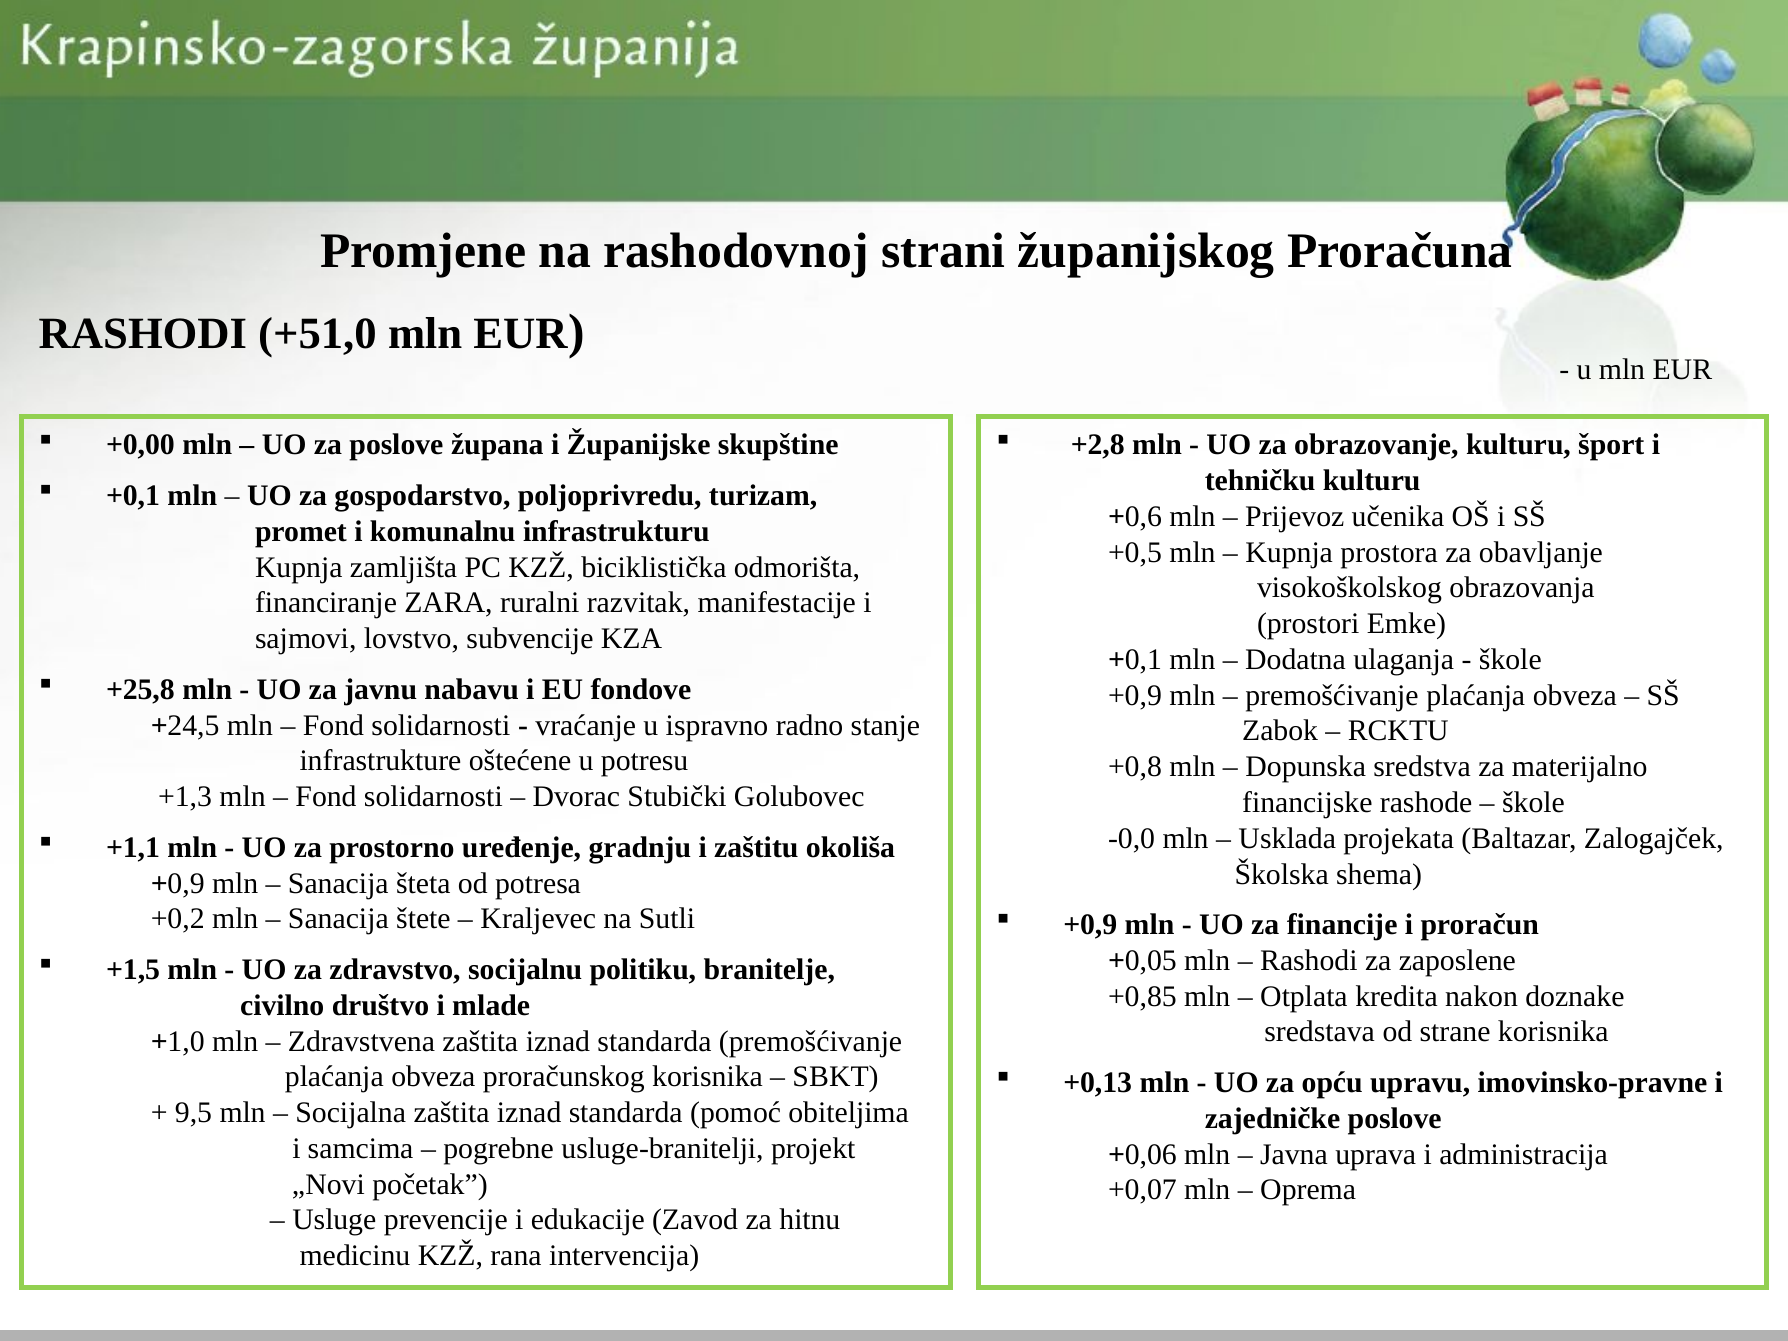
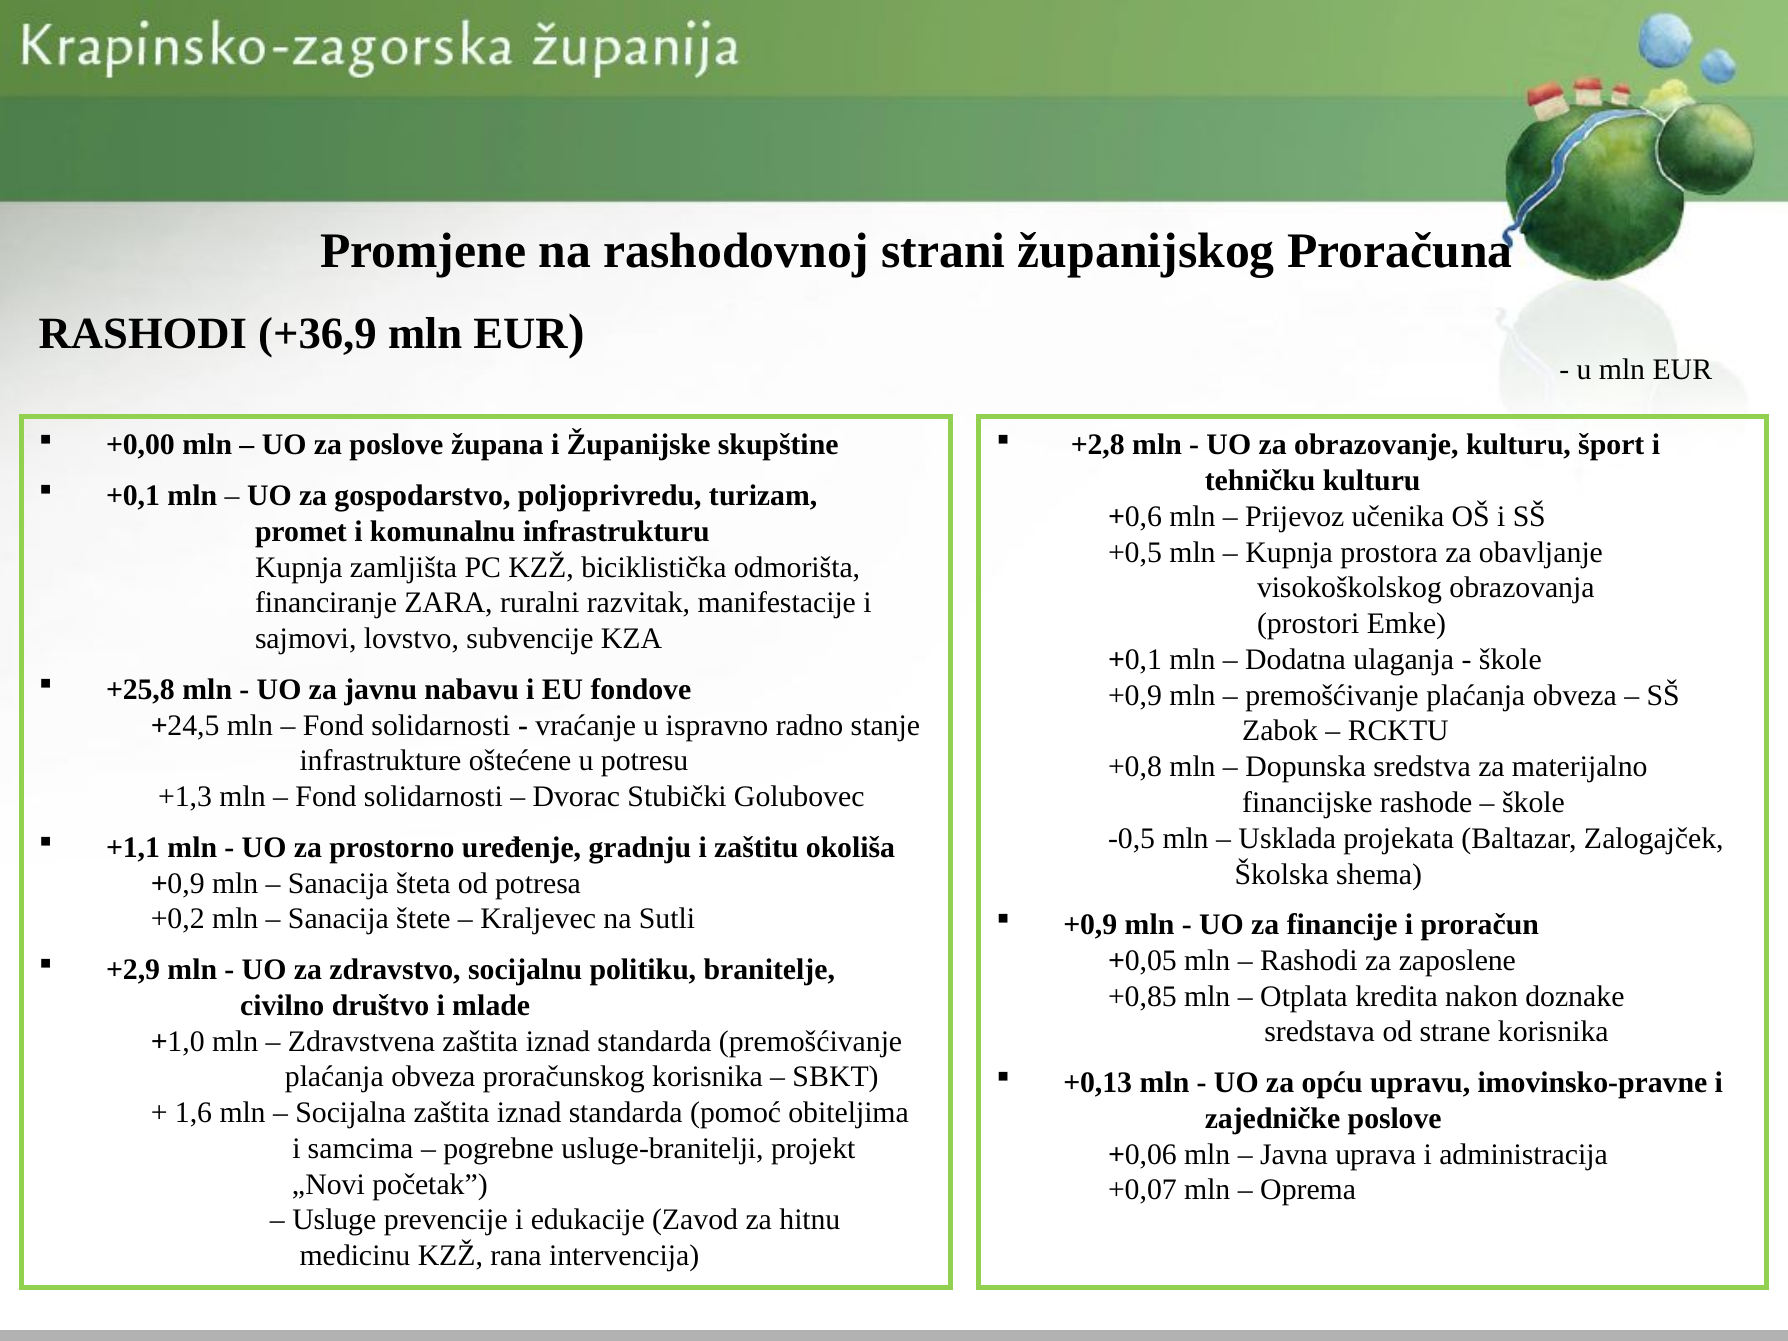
+51,0: +51,0 -> +36,9 (317, 334)
-0,0: -0,0 -> -0,5 (1132, 838)
+1,5: +1,5 -> +2,9 (133, 970)
9,5: 9,5 -> 1,6 (193, 1113)
